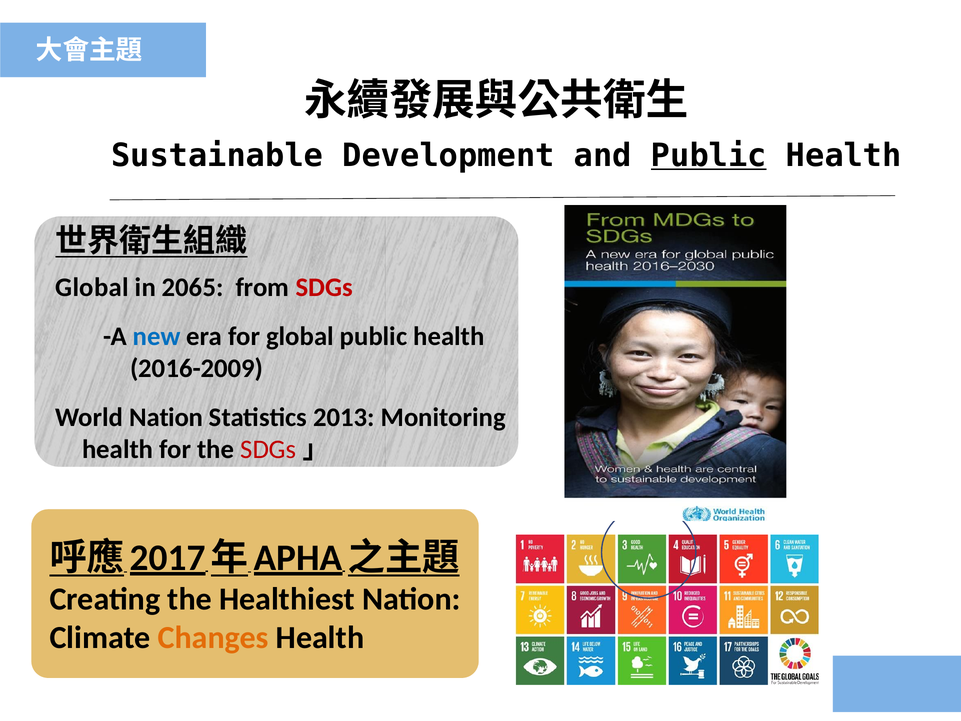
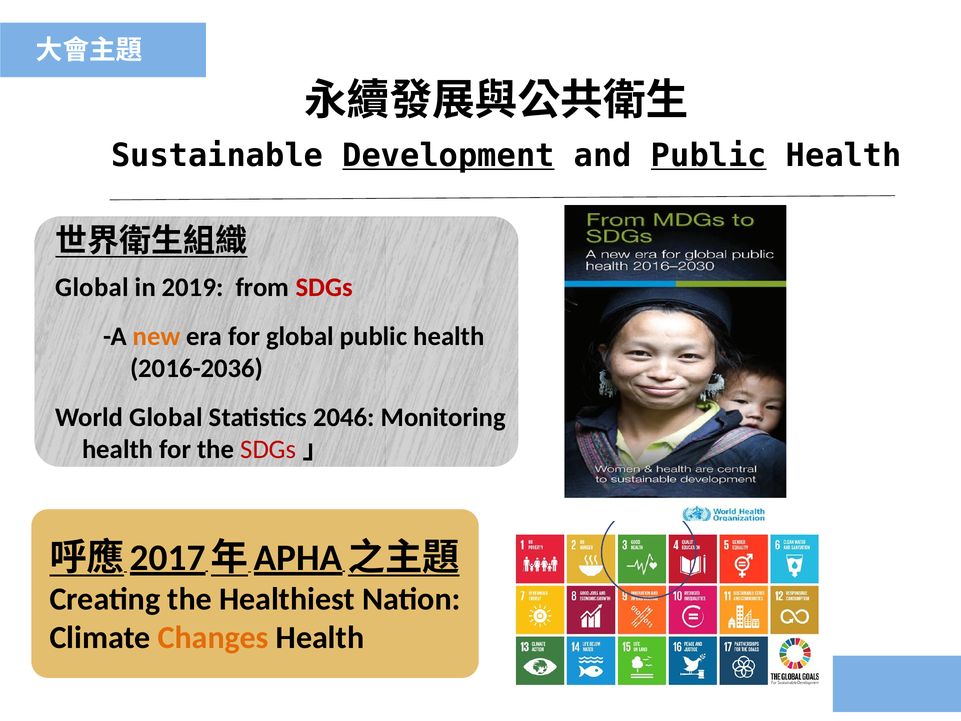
Development underline: none -> present (448, 155)
2065: 2065 -> 2019 (193, 287)
new colour: blue -> orange (157, 336)
2016-2009: 2016-2009 -> 2016-2036 (197, 368)
World Nation: Nation -> Global (166, 417)
2013: 2013 -> 2046 (344, 417)
